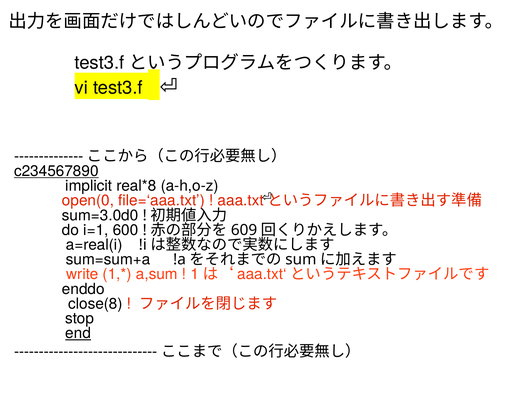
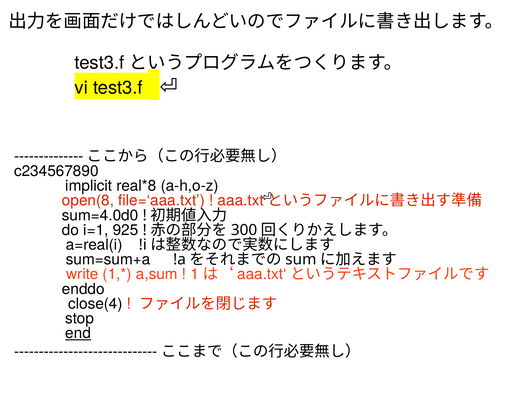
c234567890 underline: present -> none (56, 171)
open(0: open(0 -> open(8 (88, 201)
sum=3.0d0: sum=3.0d0 -> sum=4.0d0 (100, 215)
600: 600 -> 925 (126, 230)
609: 609 -> 300 (244, 230)
close(8: close(8 -> close(4 (95, 304)
